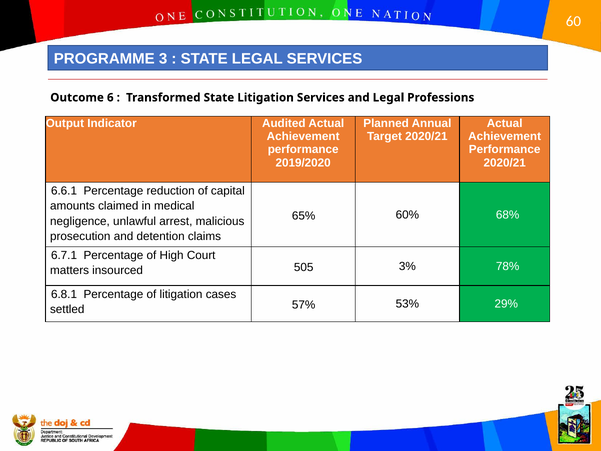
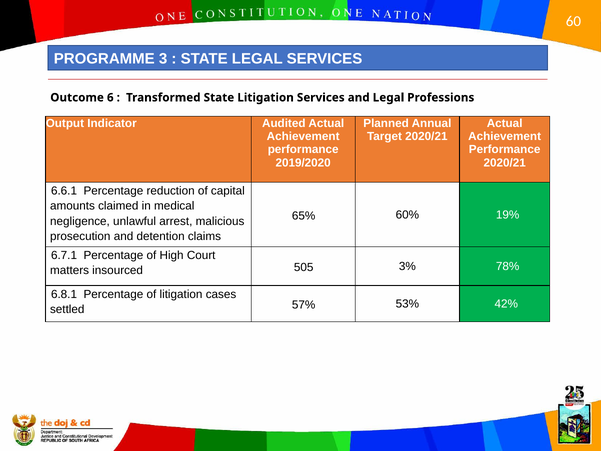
68%: 68% -> 19% (508, 215)
29%: 29% -> 42% (506, 304)
